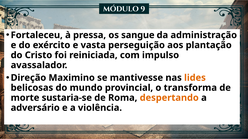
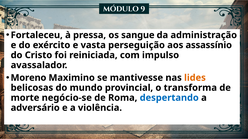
plantação: plantação -> assassínio (209, 45)
Direção: Direção -> Moreno (28, 78)
sustaria-se: sustaria-se -> negócio-se (67, 98)
despertando colour: orange -> blue (169, 98)
